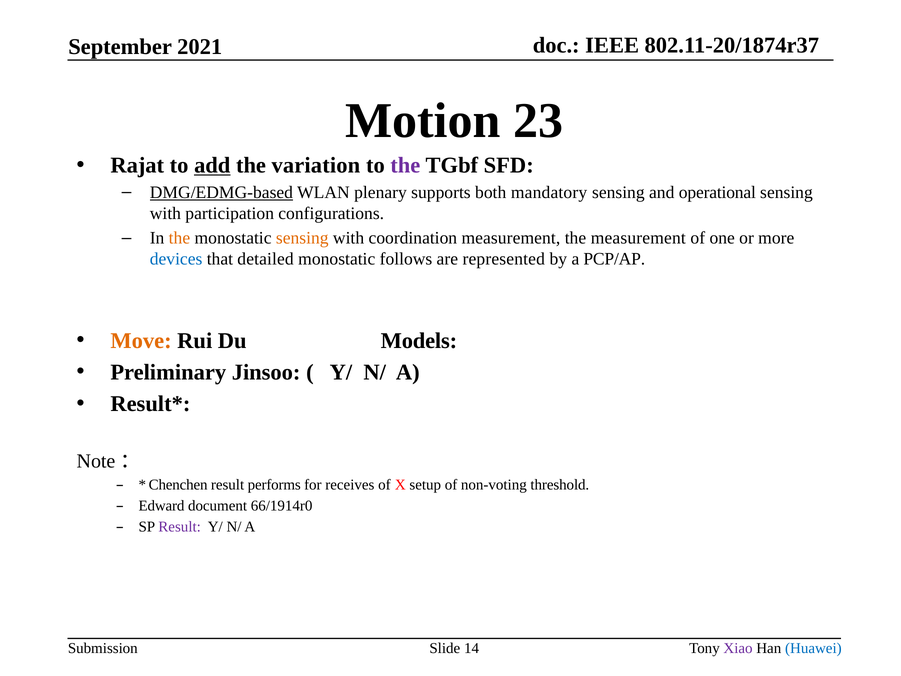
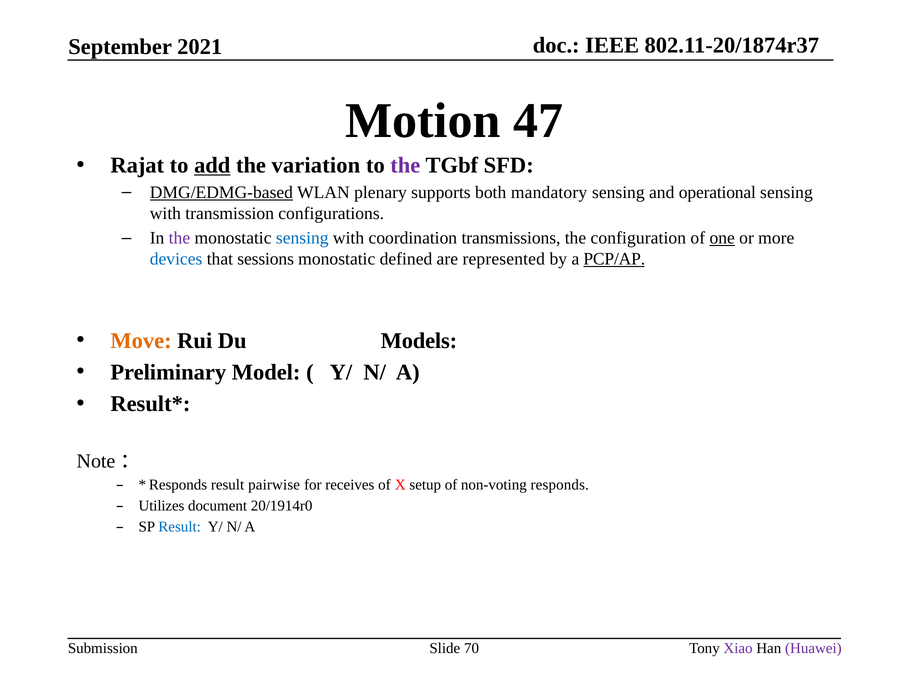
23: 23 -> 47 (538, 121)
participation: participation -> transmission (230, 214)
the colour: orange -> purple (179, 238)
sensing colour: orange -> blue (302, 238)
coordination measurement: measurement -> transmissions (511, 238)
the measurement: measurement -> configuration (638, 238)
one underline: none -> present (722, 238)
detailed: detailed -> sessions (266, 259)
follows: follows -> defined (406, 259)
PCP/AP underline: none -> present (614, 259)
Jinsoo: Jinsoo -> Model (266, 372)
Chenchen: Chenchen -> Responds (178, 485)
performs: performs -> pairwise (274, 485)
non-voting threshold: threshold -> responds (560, 485)
Edward: Edward -> Utilizes (161, 506)
66/1914r0: 66/1914r0 -> 20/1914r0 (282, 506)
Result colour: purple -> blue (180, 527)
14: 14 -> 70 (472, 648)
Huawei colour: blue -> purple (813, 648)
